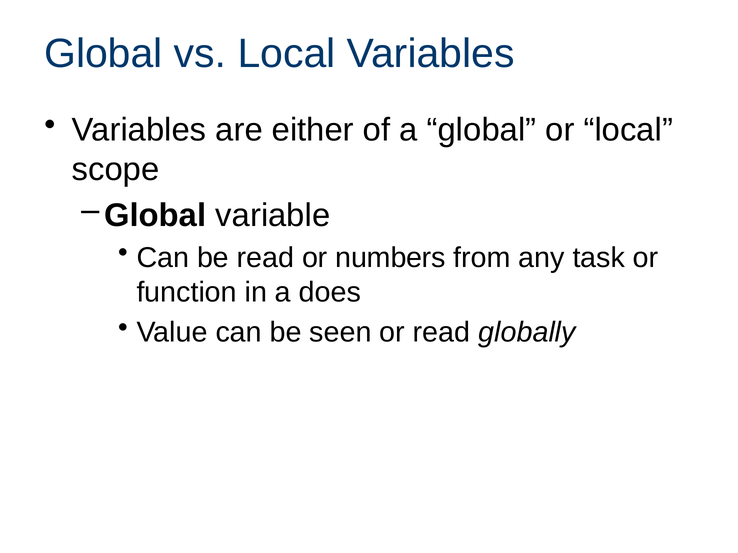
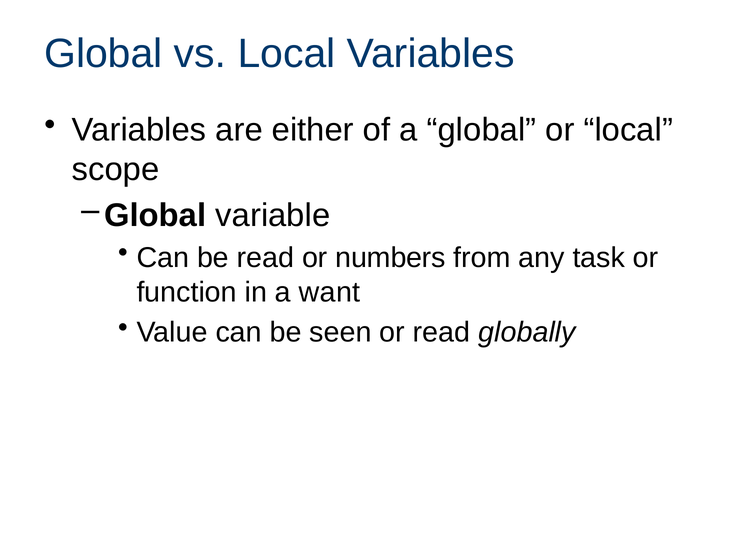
does: does -> want (330, 292)
